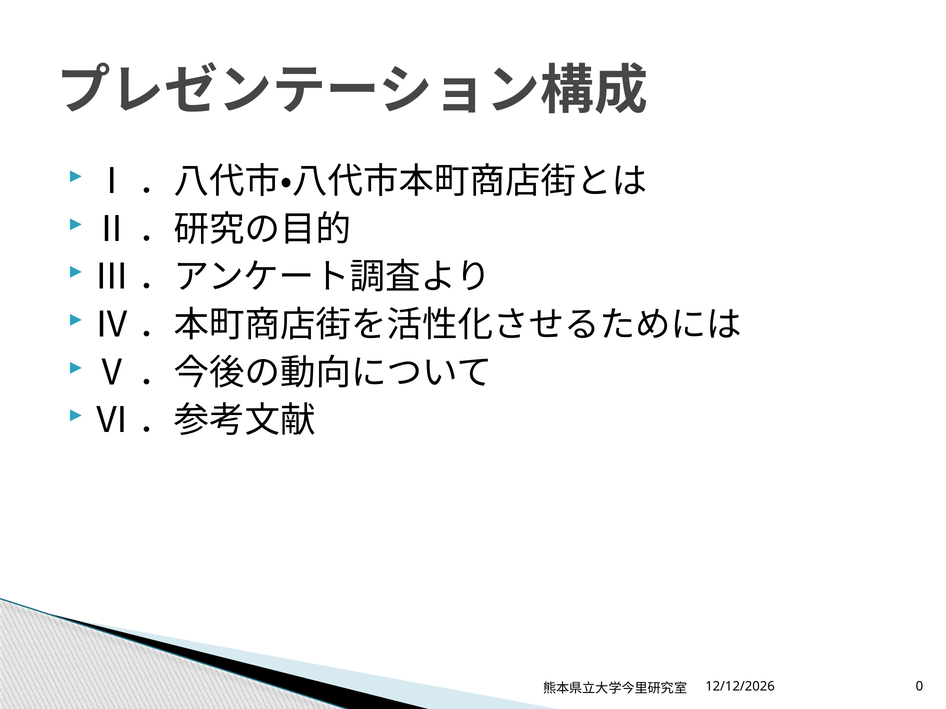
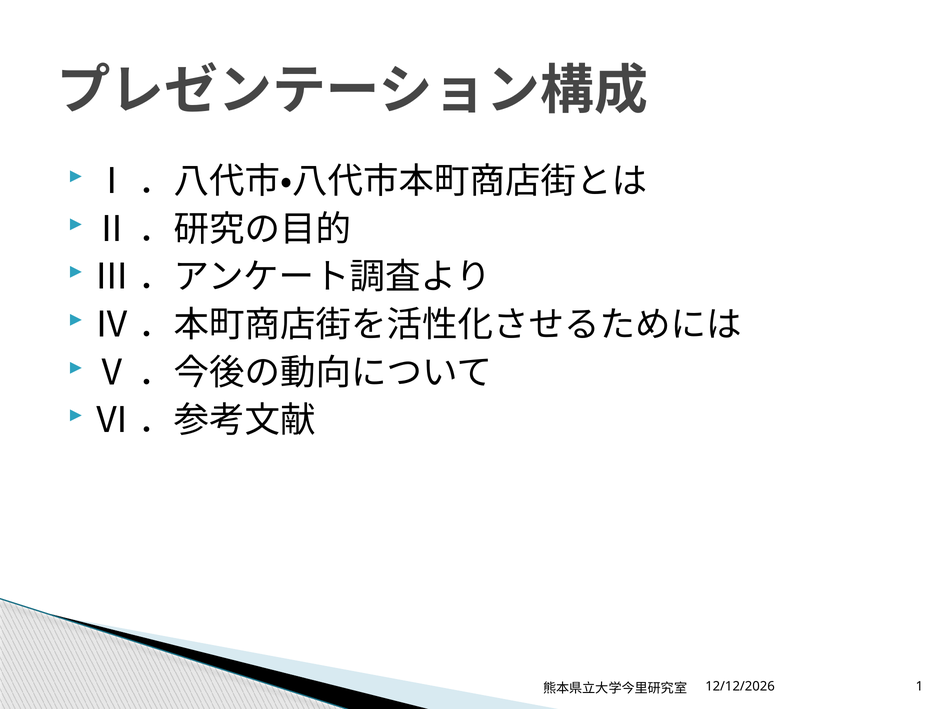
0: 0 -> 1 (919, 687)
